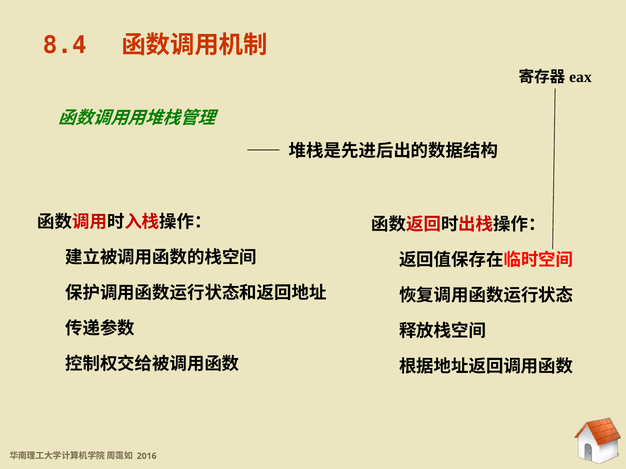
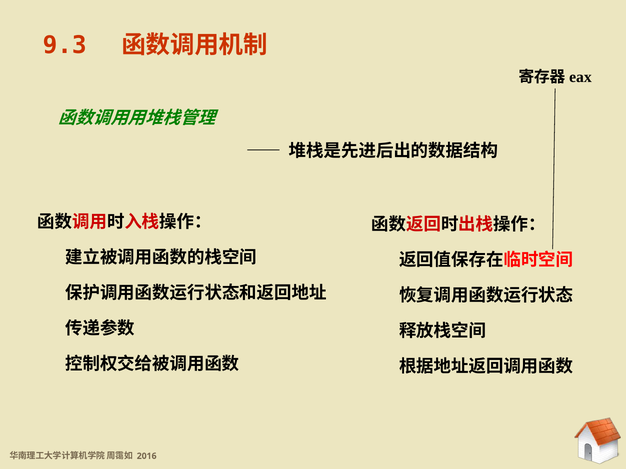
8.4: 8.4 -> 9.3 (65, 45)
